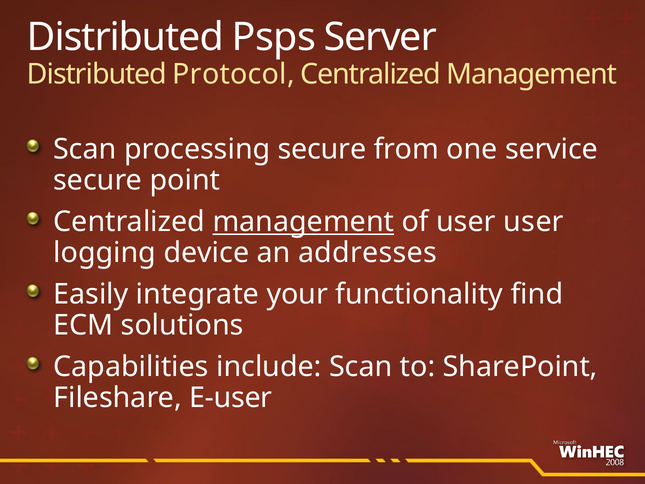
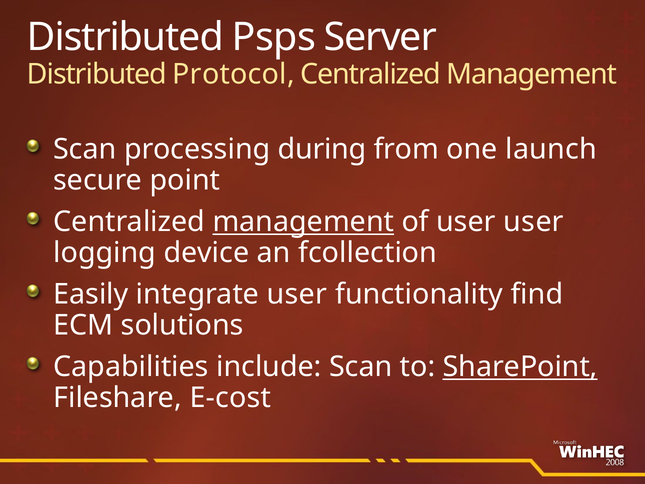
processing secure: secure -> during (322, 149)
service: service -> launch (551, 149)
addresses: addresses -> fcollection (368, 253)
integrate your: your -> user (297, 294)
SharePoint underline: none -> present (520, 367)
E-user: E-user -> E-cost (230, 398)
